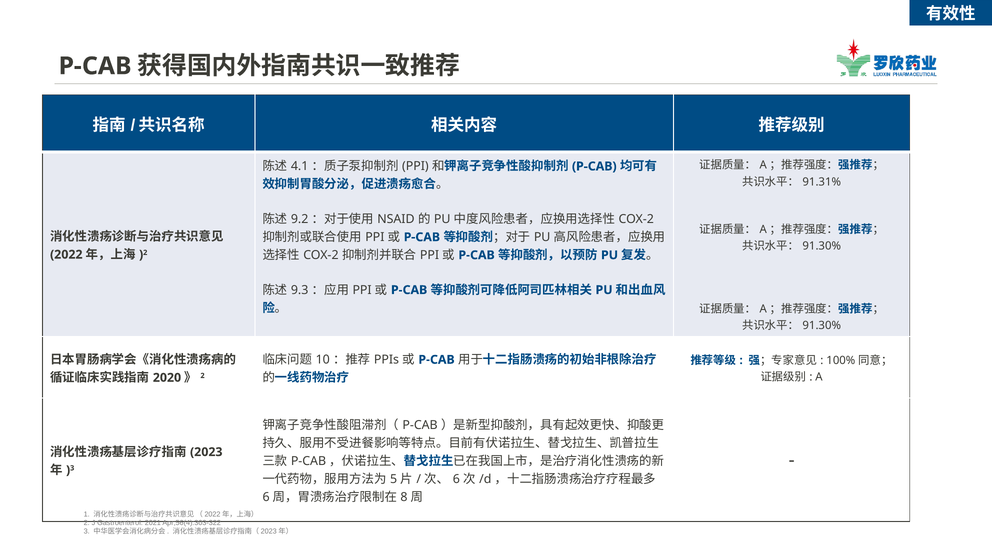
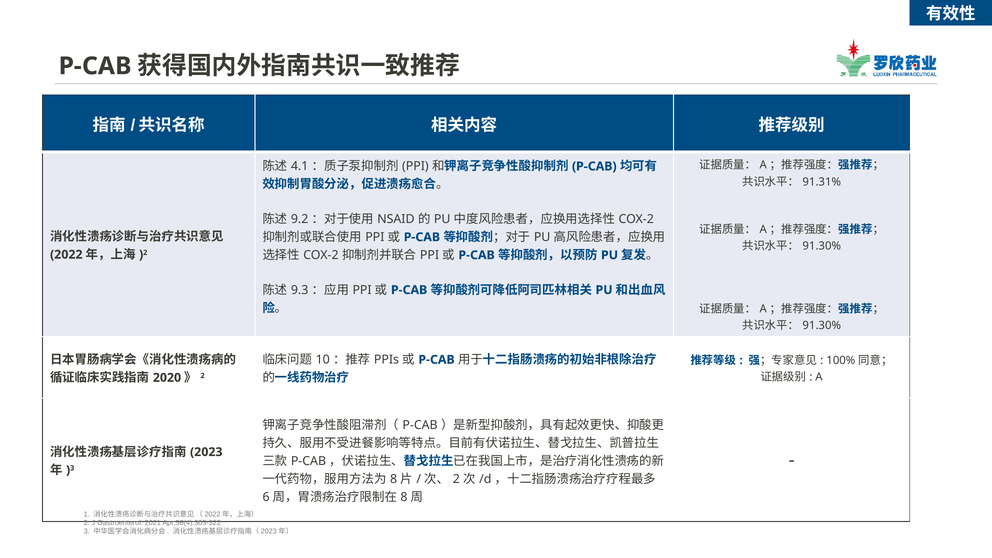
5: 5 -> 8 (394, 479)
6: 6 -> 2 (456, 479)
